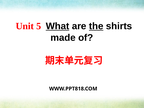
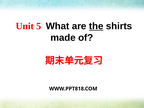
What underline: present -> none (58, 26)
